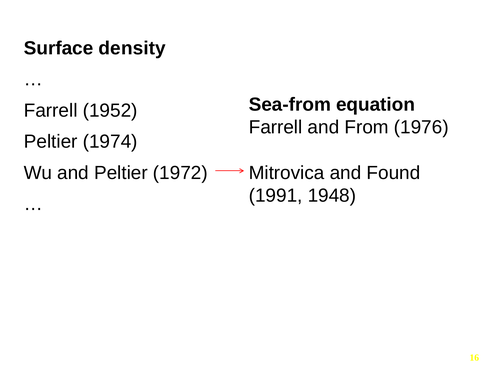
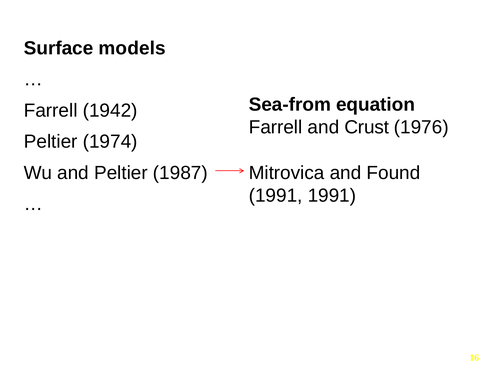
density: density -> models (132, 48)
1952: 1952 -> 1942 (110, 110)
From: From -> Crust (367, 127)
1972: 1972 -> 1987 (180, 173)
1991 1948: 1948 -> 1991 (332, 196)
